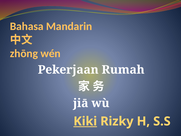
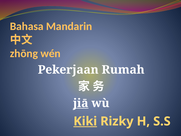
jiā underline: none -> present (81, 103)
